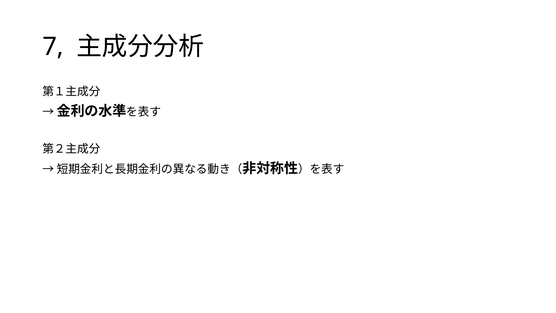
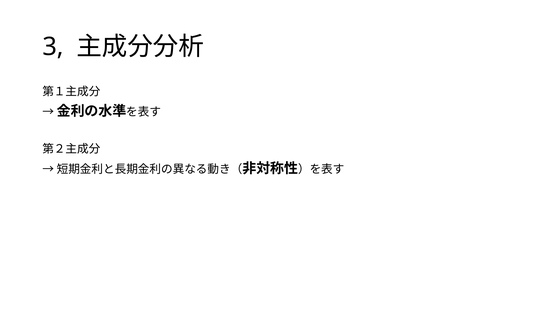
7: 7 -> 3 (53, 47)
